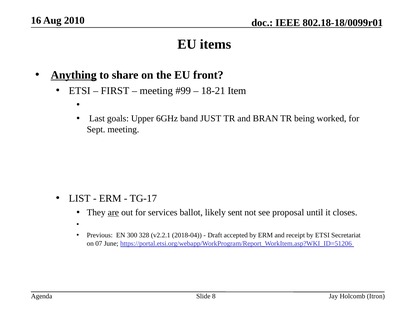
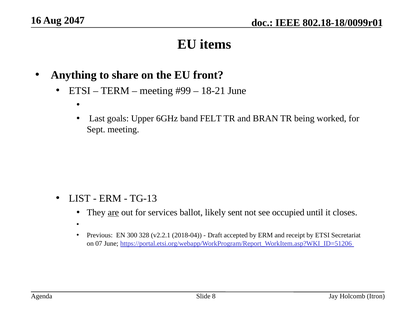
2010: 2010 -> 2047 (74, 21)
Anything underline: present -> none (74, 75)
FIRST: FIRST -> TERM (115, 91)
18-21 Item: Item -> June (237, 91)
JUST: JUST -> FELT (211, 119)
TG-17: TG-17 -> TG-13 (143, 198)
proposal: proposal -> occupied (288, 213)
